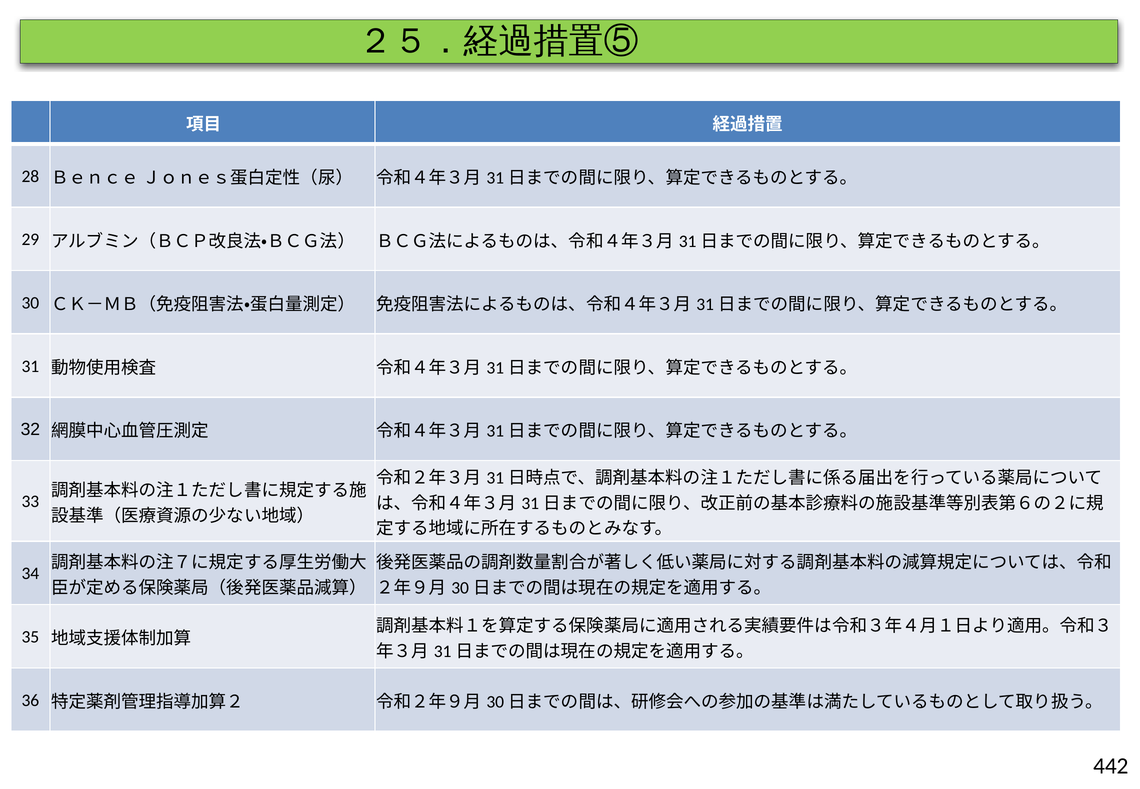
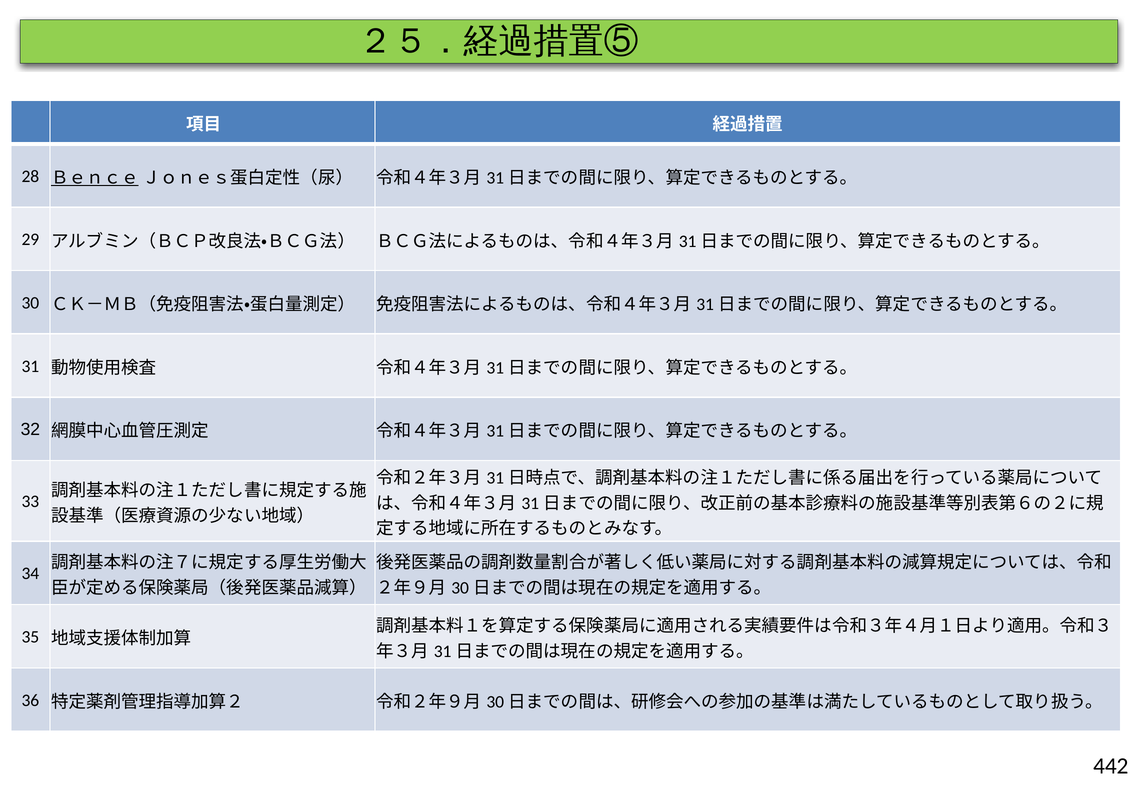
Ｂｅｎｃｅ underline: none -> present (95, 178)
